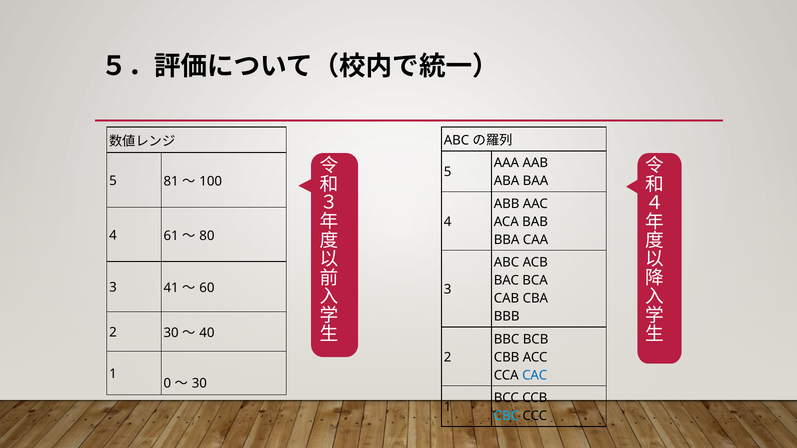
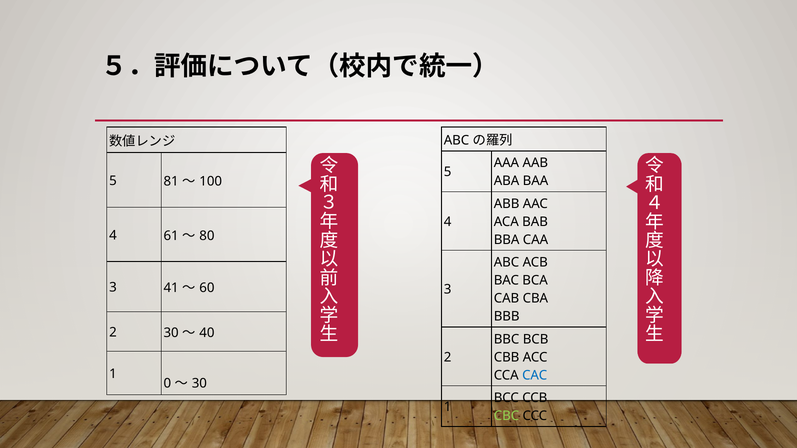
CBC colour: light blue -> light green (506, 416)
